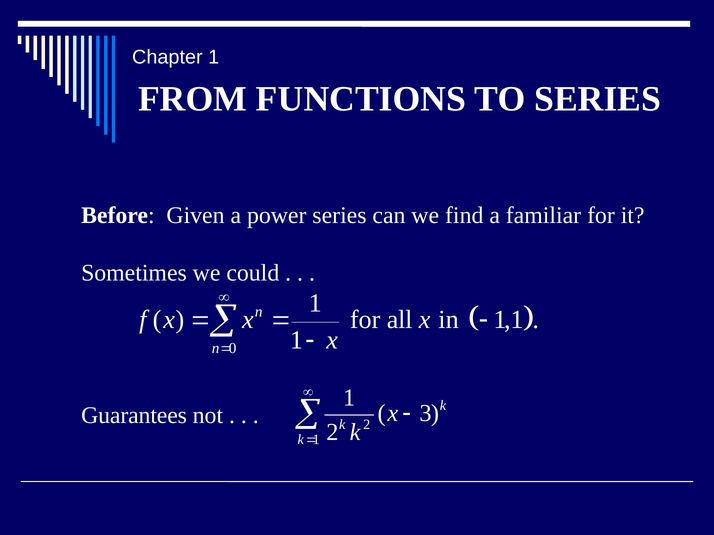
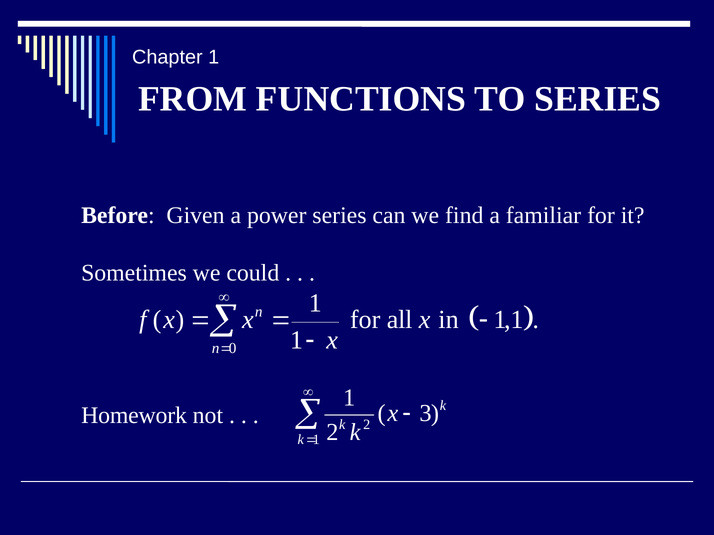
Guarantees: Guarantees -> Homework (134, 416)
